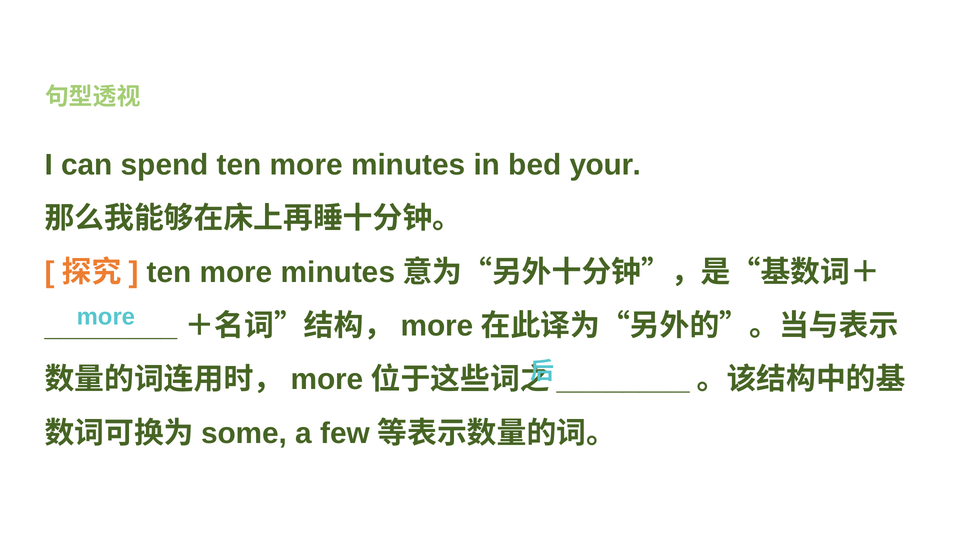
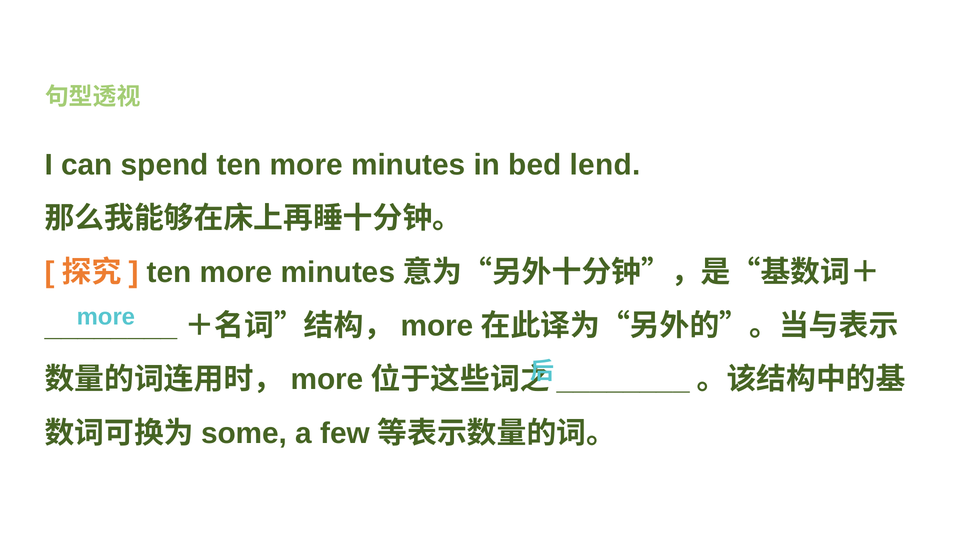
your: your -> lend (605, 165)
